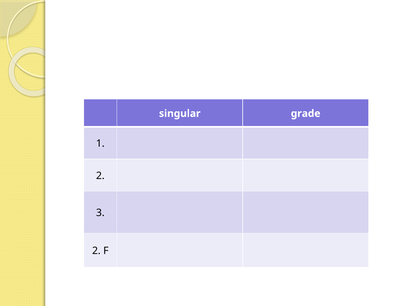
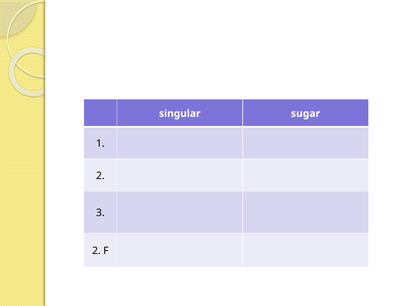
grade: grade -> sugar (306, 114)
